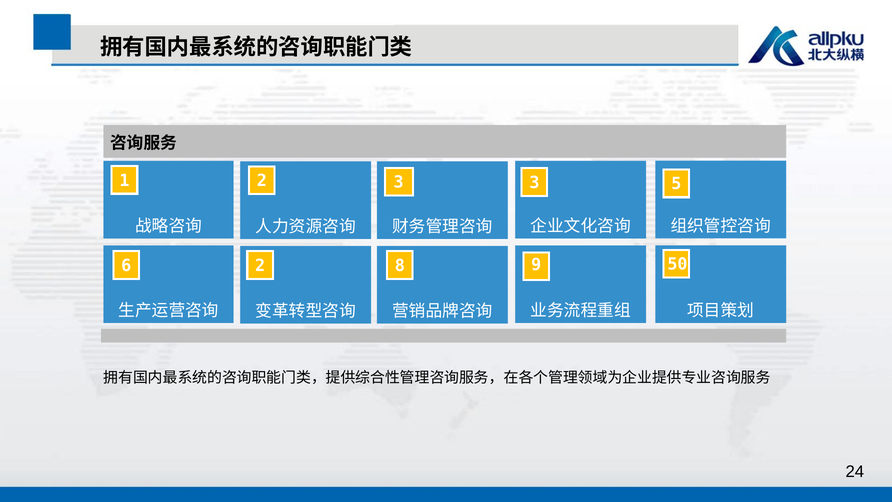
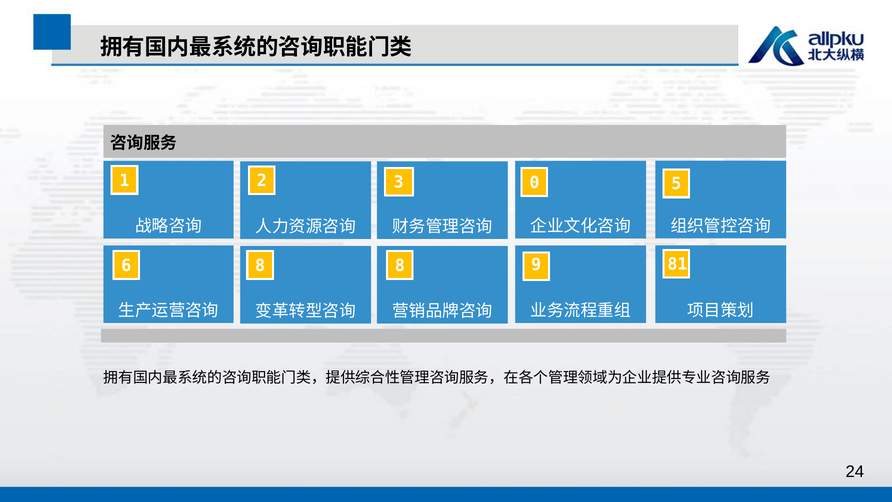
3 3: 3 -> 0 (534, 183)
6 2: 2 -> 8 (260, 265)
50: 50 -> 81 (677, 264)
